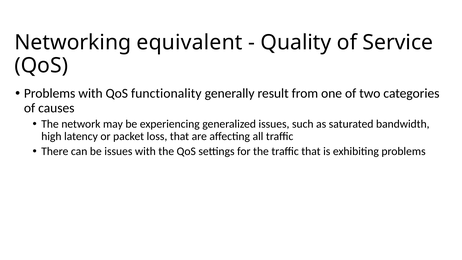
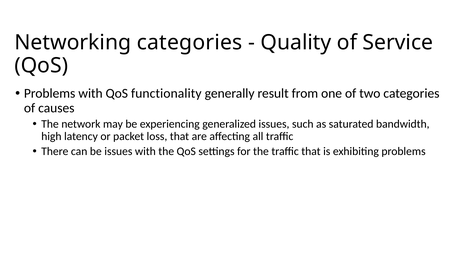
Networking equivalent: equivalent -> categories (190, 43)
